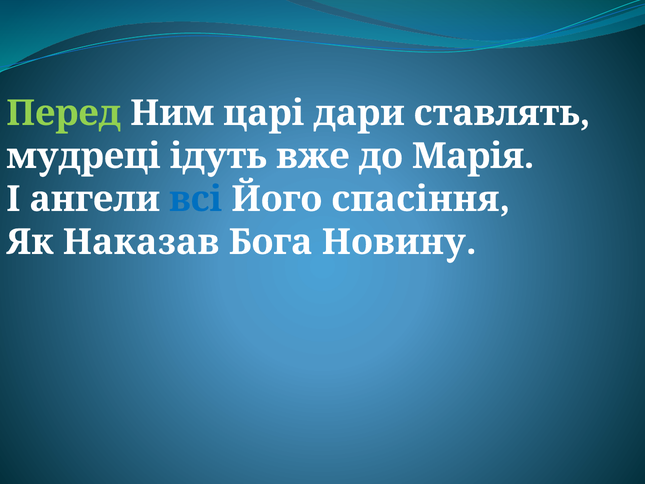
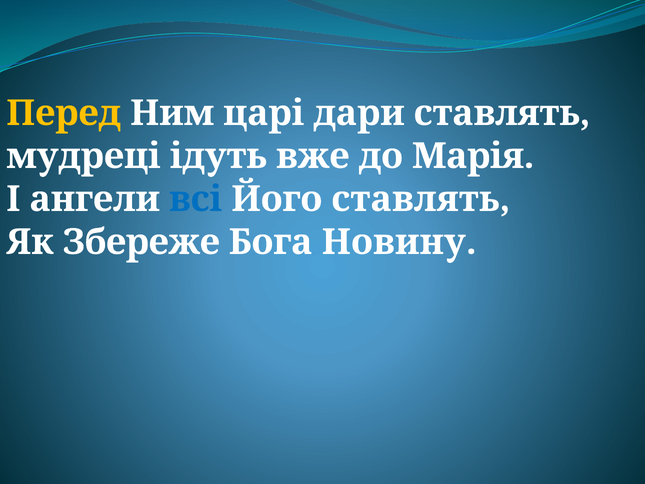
Перед colour: light green -> yellow (64, 113)
Його спасіння: спасіння -> ставлять (421, 199)
Наказав: Наказав -> Збереже (141, 242)
